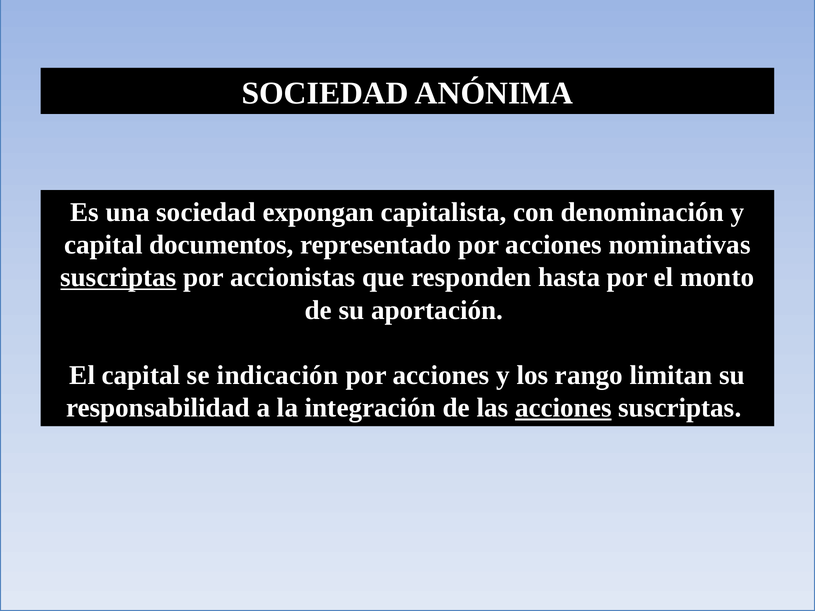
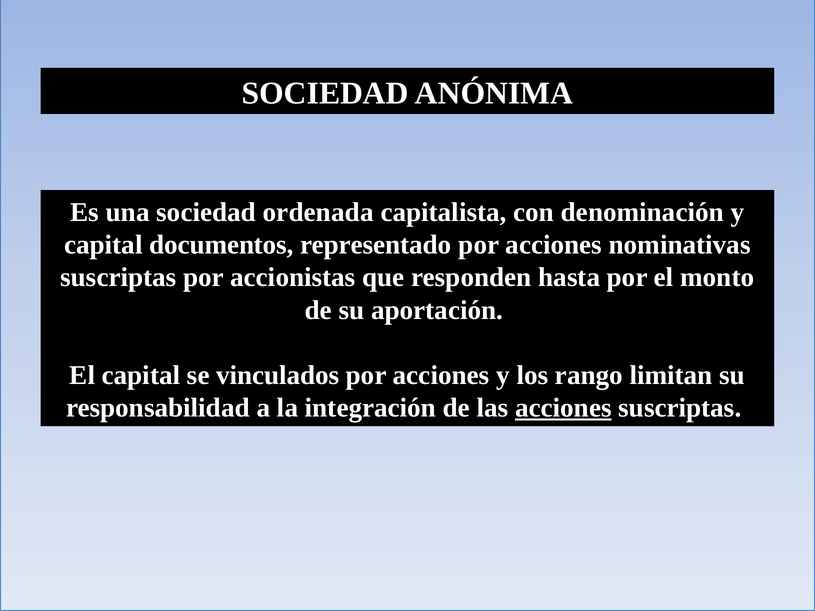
expongan: expongan -> ordenada (318, 212)
suscriptas underline: present -> none (118, 278)
indicación: indicación -> vinculados (278, 375)
